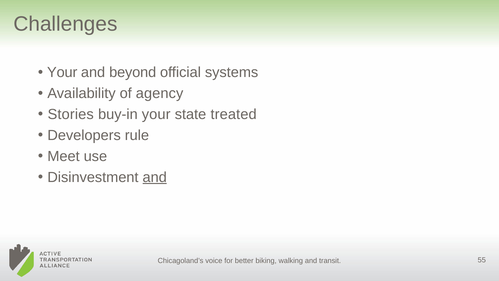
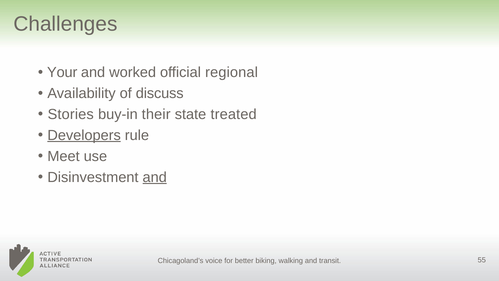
beyond: beyond -> worked (133, 72)
systems: systems -> regional (232, 72)
agency: agency -> discuss (160, 93)
buy-in your: your -> their (156, 114)
Developers underline: none -> present (84, 135)
